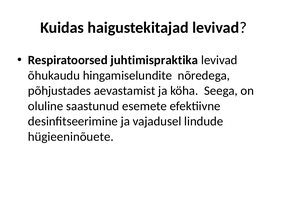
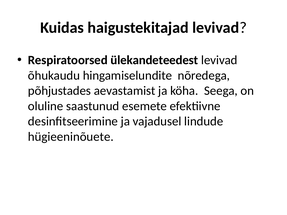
juhtimispraktika: juhtimispraktika -> ülekandeteedest (154, 60)
